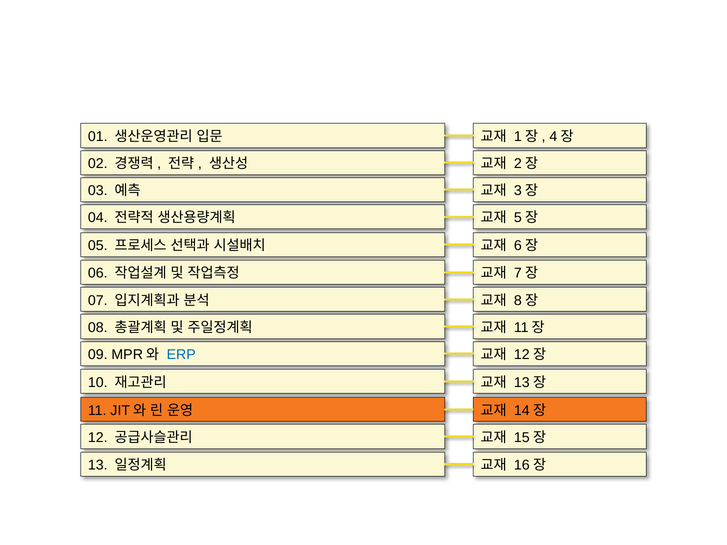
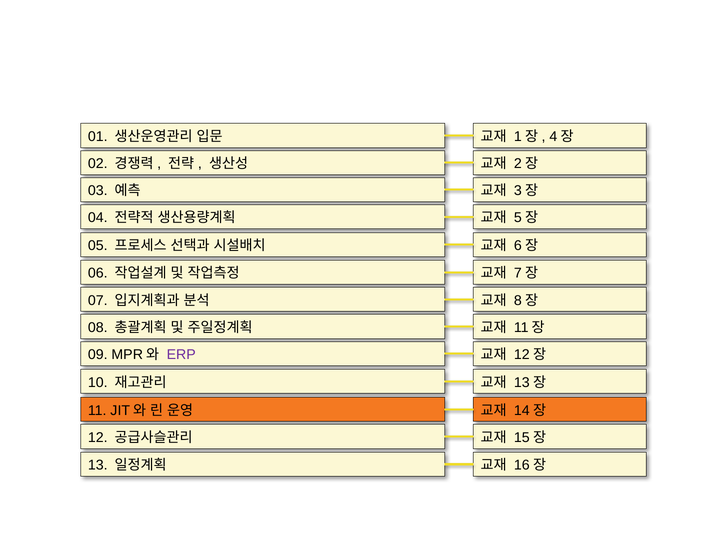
ERP colour: blue -> purple (181, 355)
